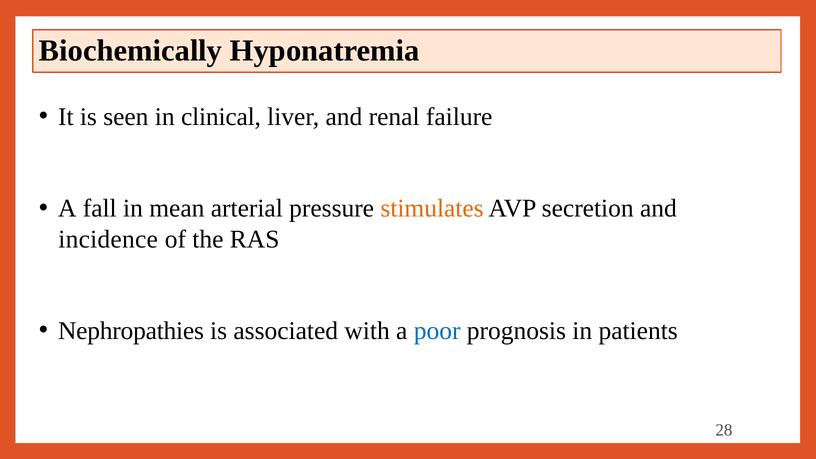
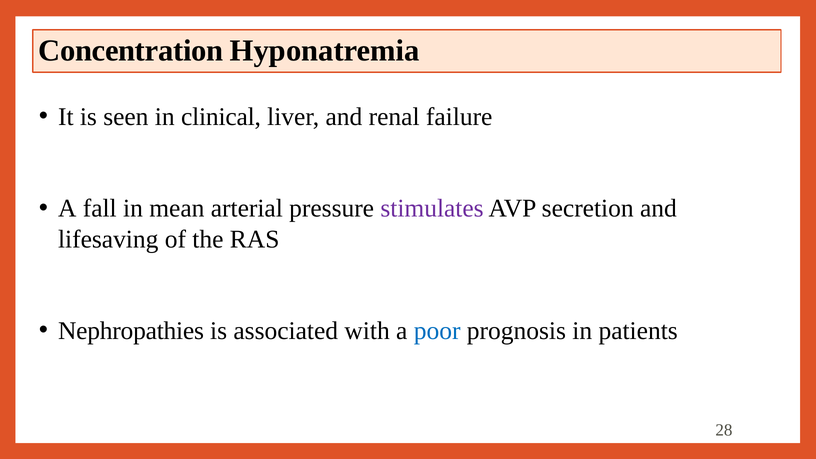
Biochemically: Biochemically -> Concentration (131, 51)
stimulates colour: orange -> purple (432, 209)
incidence: incidence -> lifesaving (108, 239)
